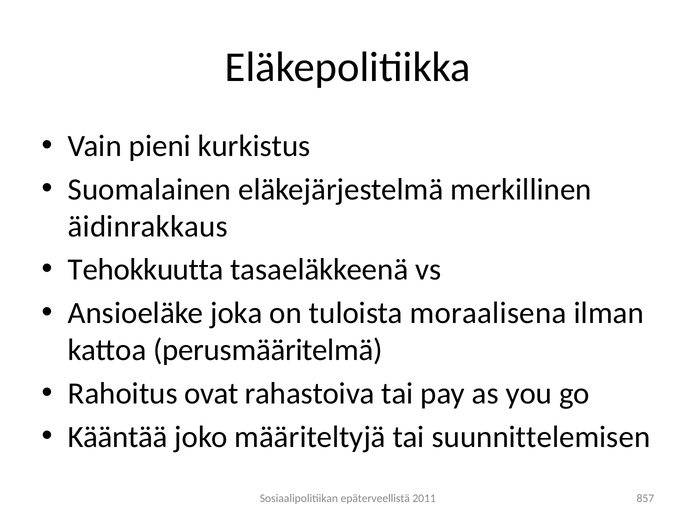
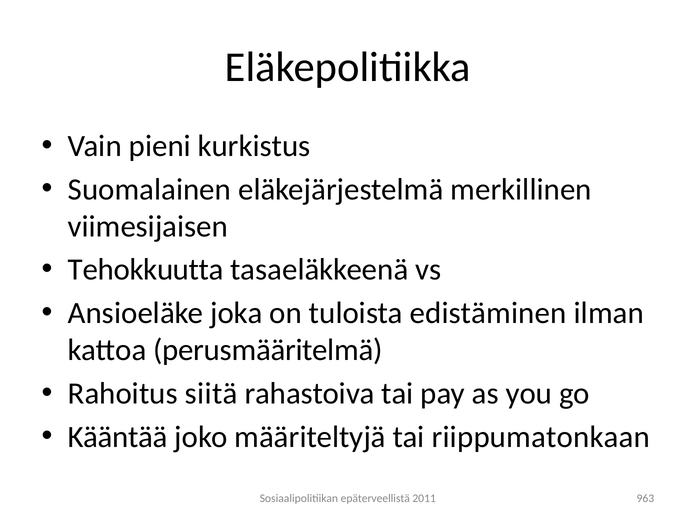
äidinrakkaus: äidinrakkaus -> viimesijaisen (148, 226)
moraalisena: moraalisena -> edistäminen (488, 313)
ovat: ovat -> siitä (211, 394)
suunnittelemisen: suunnittelemisen -> riippumatonkaan (541, 437)
857: 857 -> 963 (645, 498)
